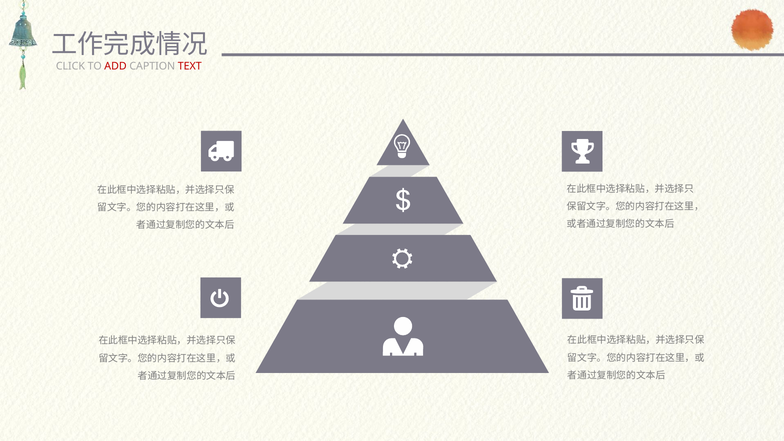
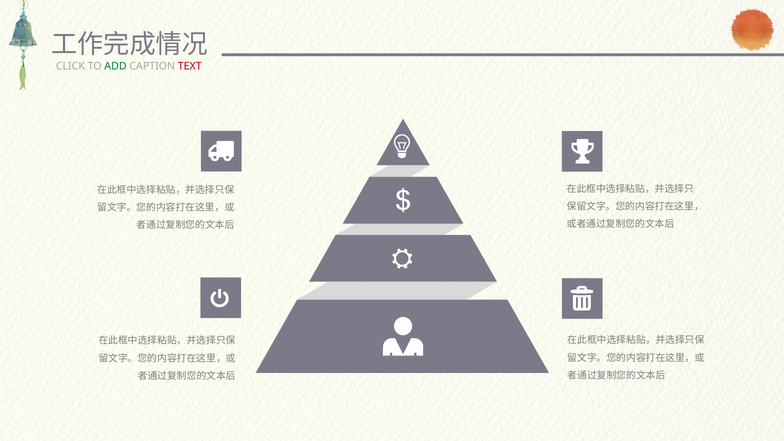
ADD colour: red -> green (116, 66)
